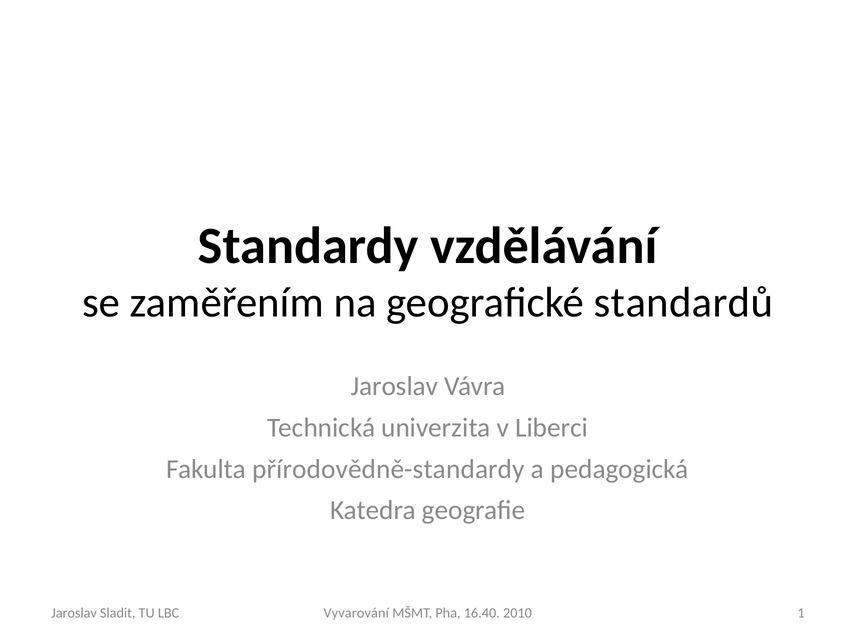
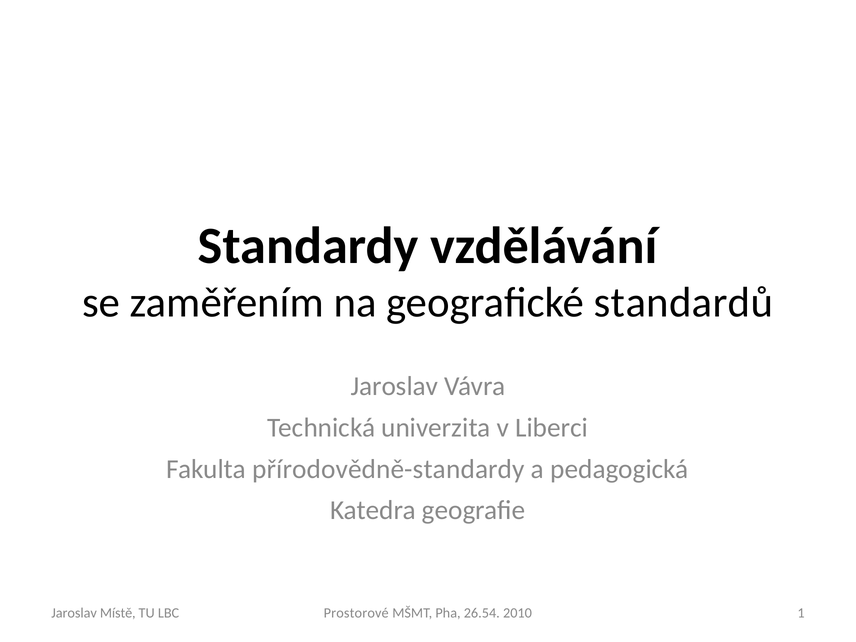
Vyvarování: Vyvarování -> Prostorové (356, 613)
16.40: 16.40 -> 26.54 (482, 613)
Sladit: Sladit -> Místě (118, 613)
